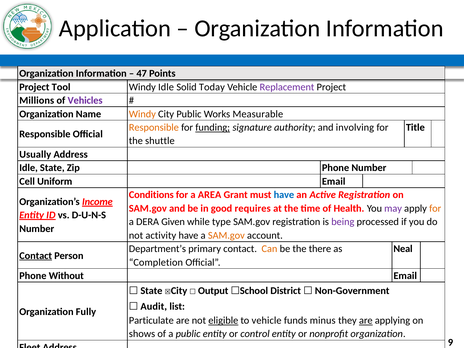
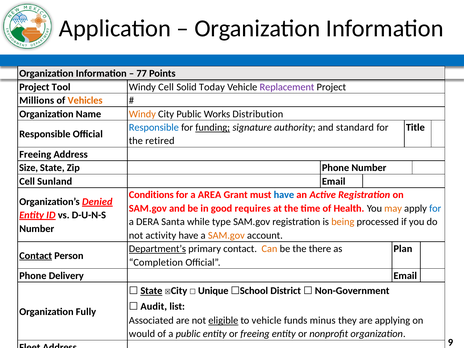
47: 47 -> 77 (142, 73)
Windy Idle: Idle -> Cell (166, 87)
Vehicles colour: purple -> orange (85, 100)
Measurable: Measurable -> Distribution (258, 114)
Responsible colour: orange -> blue (154, 127)
involving: involving -> standard (355, 127)
shuttle: shuttle -> retired (160, 141)
Usually: Usually -> Freeing (35, 154)
Idle: Idle -> Size (29, 168)
Uniform: Uniform -> Sunland (55, 181)
Income: Income -> Denied (97, 202)
may colour: purple -> orange (393, 208)
for colour: orange -> blue (435, 208)
Given: Given -> Santa (173, 222)
being colour: purple -> orange (343, 222)
Department’s underline: none -> present (157, 249)
Neal: Neal -> Plan (403, 249)
Without: Without -> Delivery (66, 276)
State underline: none -> present (151, 291)
Output: Output -> Unique (213, 291)
Particulate: Particulate -> Associated (151, 320)
are underline: present -> none (366, 320)
shows: shows -> would (142, 334)
or control: control -> freeing (255, 334)
